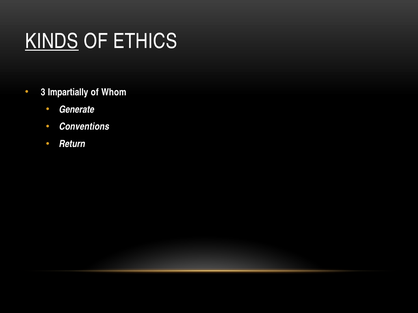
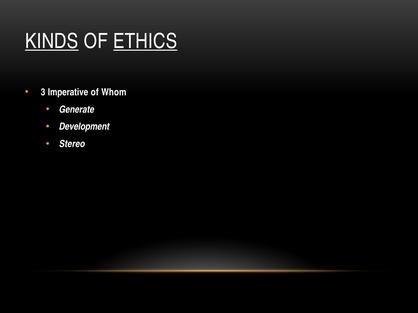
ETHICS underline: none -> present (145, 41)
Impartially: Impartially -> Imperative (68, 92)
Conventions: Conventions -> Development (84, 127)
Return: Return -> Stereo (72, 144)
